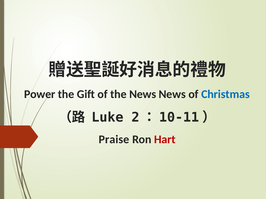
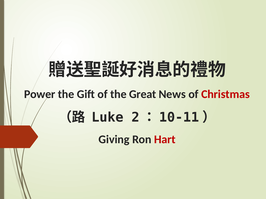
the News: News -> Great (143, 95)
Christmas colour: blue -> red (225, 95)
Praise: Praise -> Giving (114, 140)
